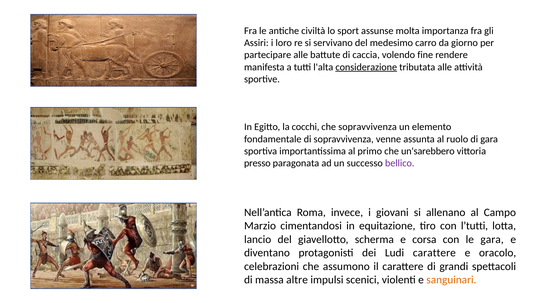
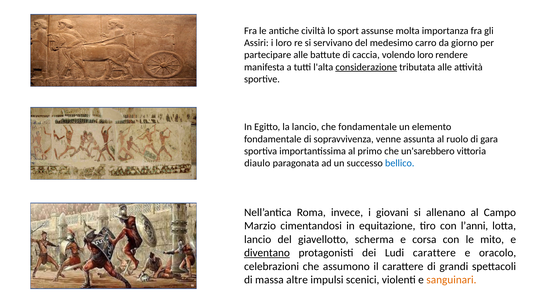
volendo fine: fine -> loro (425, 55)
la cocchi: cocchi -> lancio (305, 127)
che sopravvivenza: sopravvivenza -> fondamentale (368, 127)
presso: presso -> diaulo (257, 163)
bellico colour: purple -> blue (400, 163)
l’tutti: l’tutti -> l’anni (474, 226)
le gara: gara -> mito (492, 240)
diventano underline: none -> present (267, 253)
